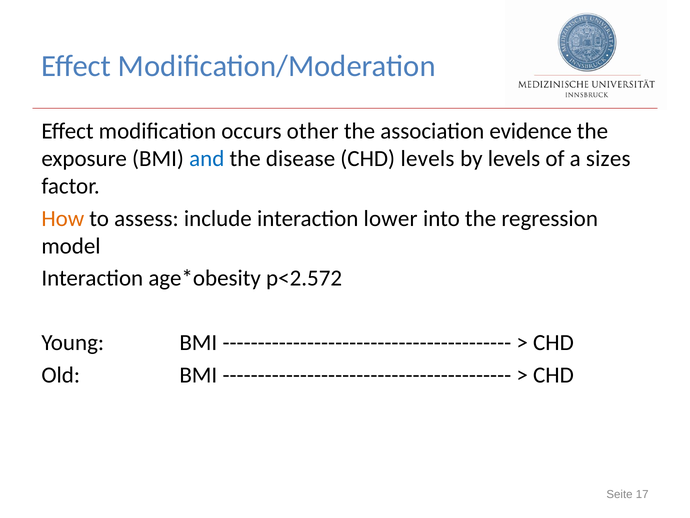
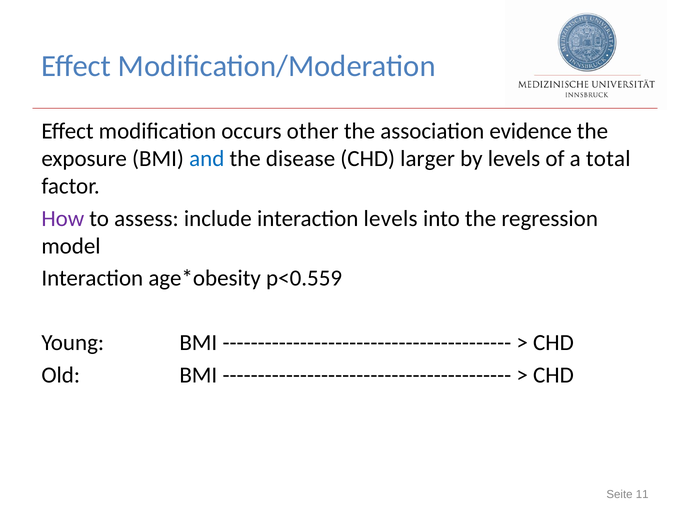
CHD levels: levels -> larger (428, 158)
sizes: sizes -> total (608, 158)
How colour: orange -> purple (63, 218)
interaction lower: lower -> levels (391, 218)
p<2.572: p<2.572 -> p<0.559 (304, 278)
17: 17 -> 11 (642, 494)
